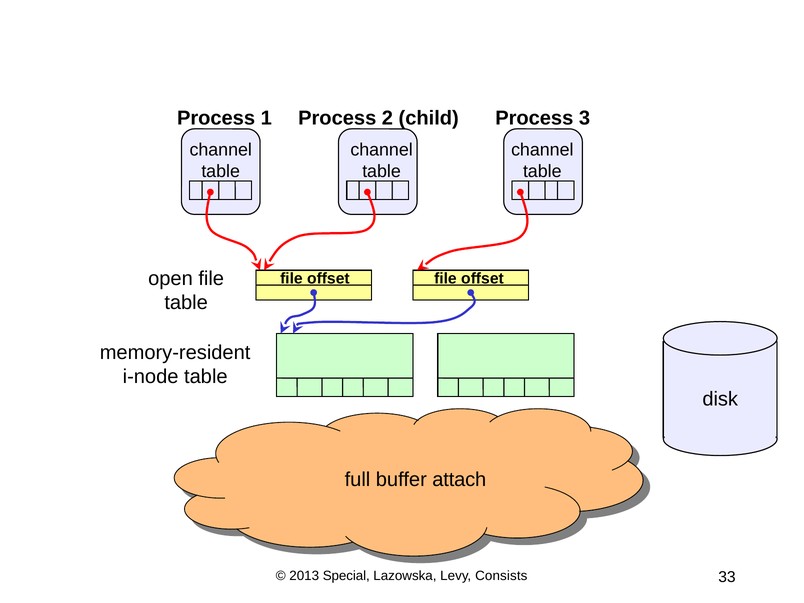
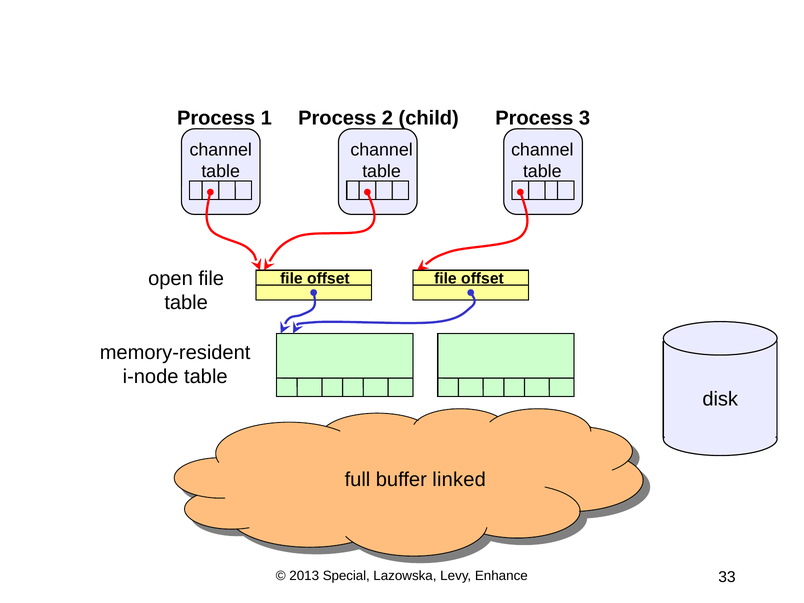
attach: attach -> linked (459, 480)
Consists: Consists -> Enhance (501, 576)
